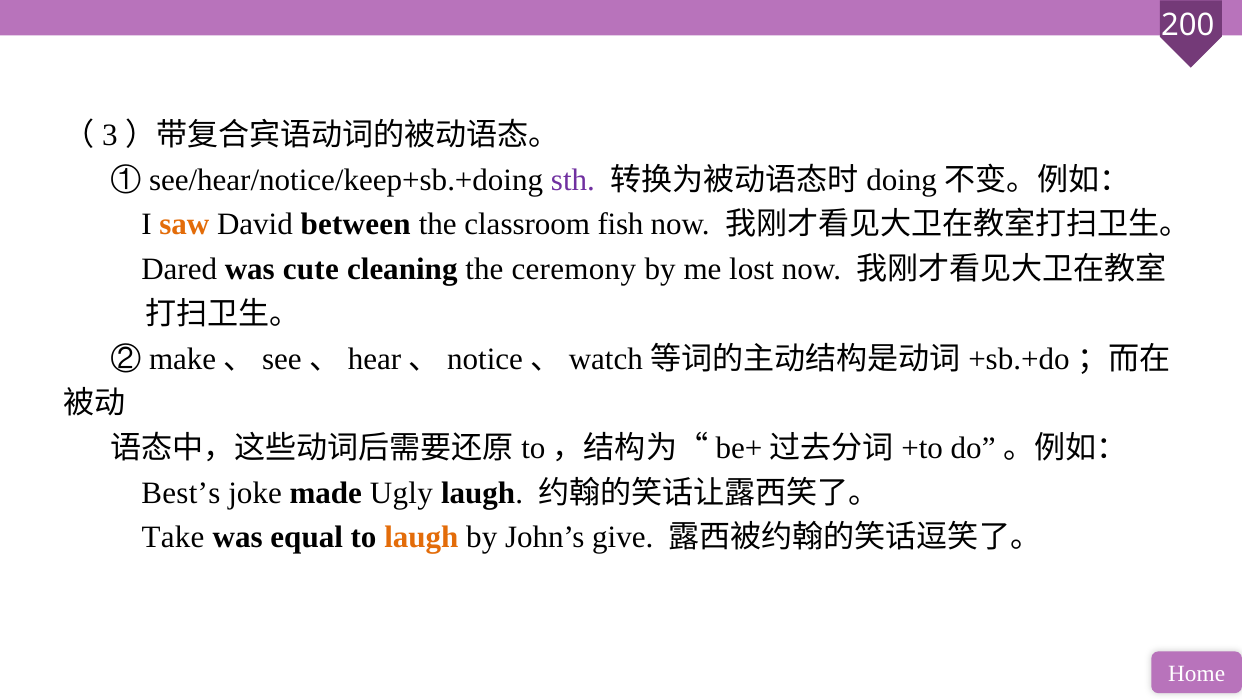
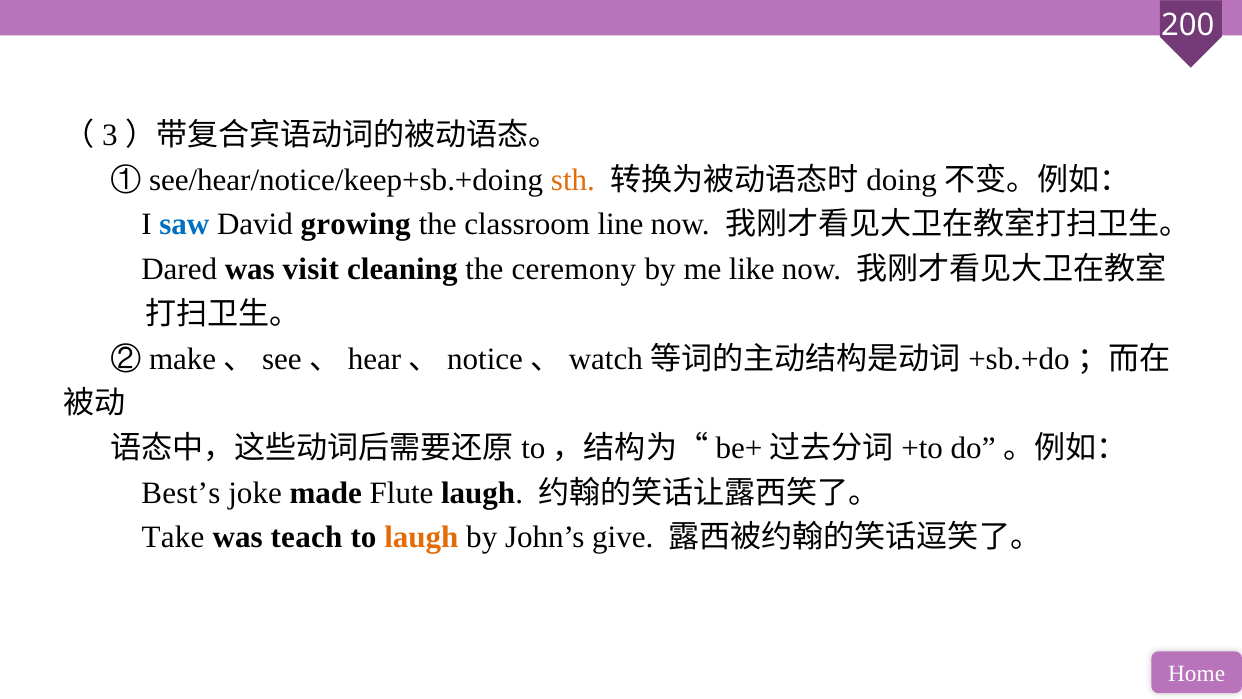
sth colour: purple -> orange (573, 180)
saw colour: orange -> blue (184, 224)
between: between -> growing (356, 224)
fish: fish -> line (621, 224)
cute: cute -> visit (311, 269)
lost: lost -> like (752, 269)
Ugly: Ugly -> Flute (402, 493)
equal: equal -> teach (307, 537)
